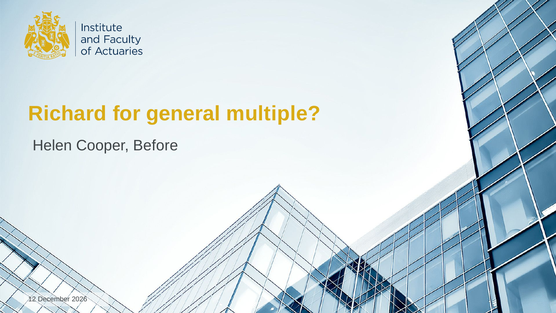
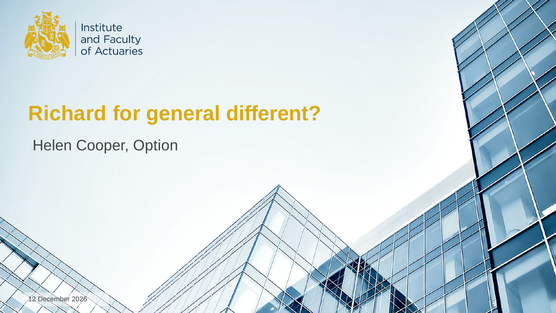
multiple: multiple -> different (274, 113)
Before: Before -> Option (156, 146)
